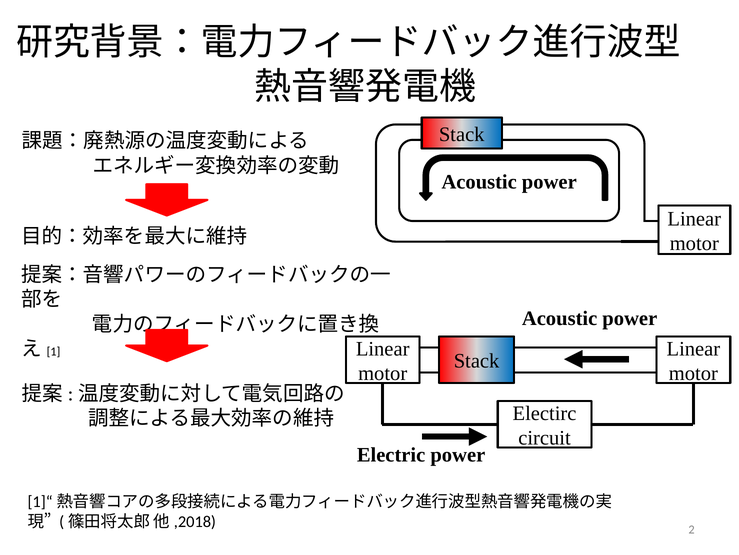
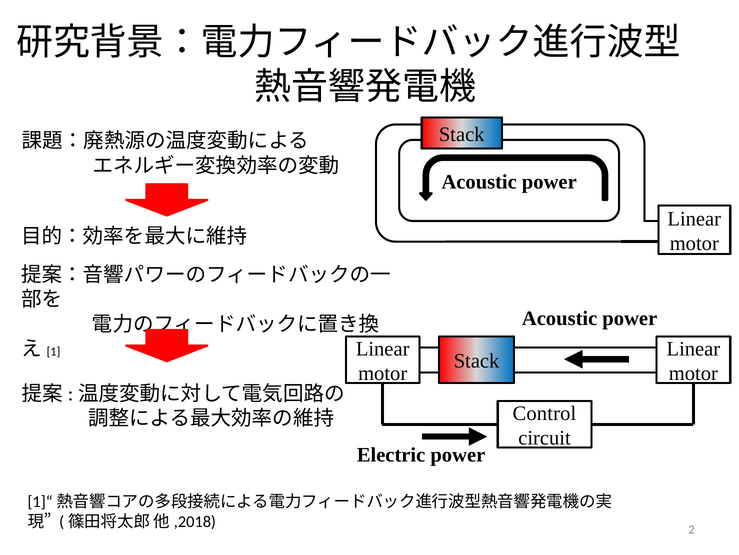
Electirc: Electirc -> Control (544, 413)
